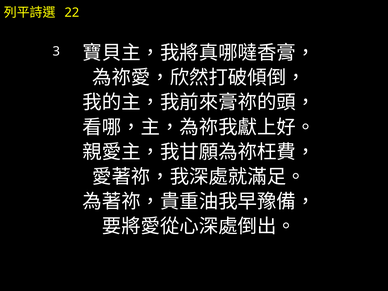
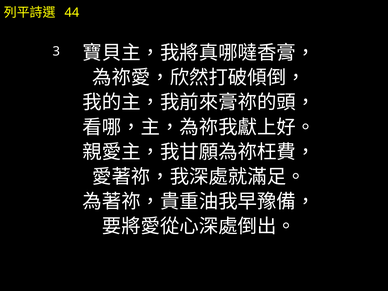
22: 22 -> 44 (72, 13)
